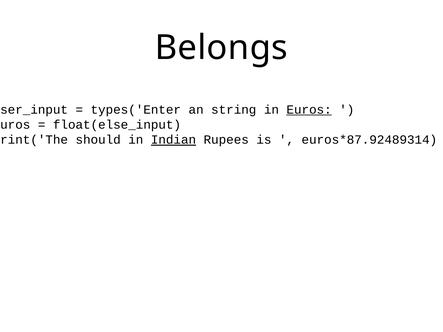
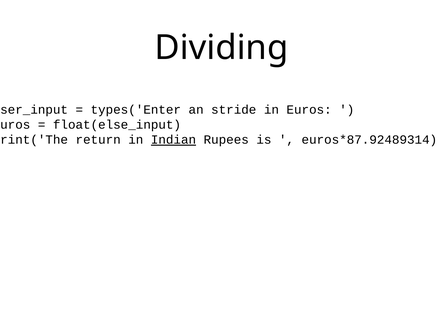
Belongs: Belongs -> Dividing (221, 48)
string: string -> stride (234, 110)
Euros underline: present -> none (309, 110)
should: should -> return (98, 140)
